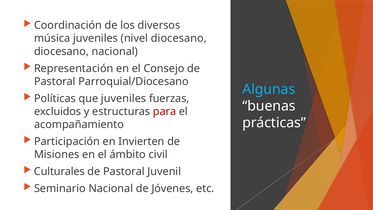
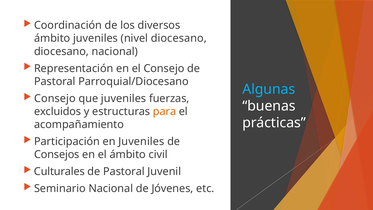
música: música -> ámbito (52, 38)
Políticas: Políticas -> Consejo (55, 98)
para colour: red -> orange (165, 111)
en Invierten: Invierten -> Juveniles (141, 141)
Misiones: Misiones -> Consejos (57, 154)
